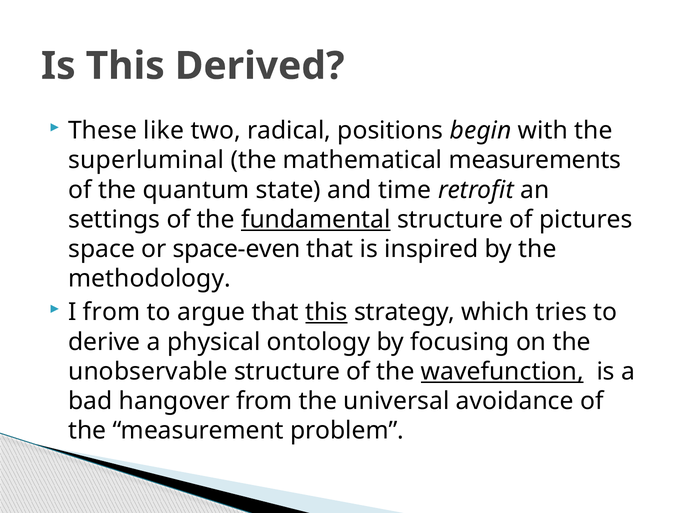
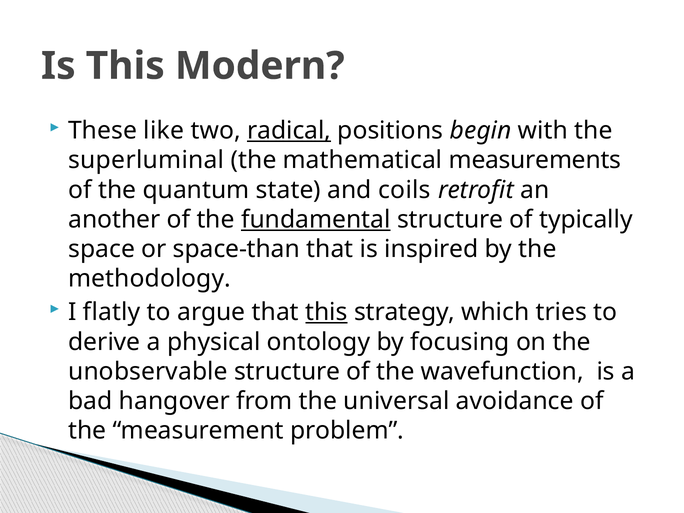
Derived: Derived -> Modern (260, 66)
radical underline: none -> present (289, 131)
time: time -> coils (405, 190)
settings: settings -> another (114, 220)
pictures: pictures -> typically (586, 220)
space-even: space-even -> space-than (236, 249)
I from: from -> flatly (112, 312)
wavefunction underline: present -> none (502, 371)
